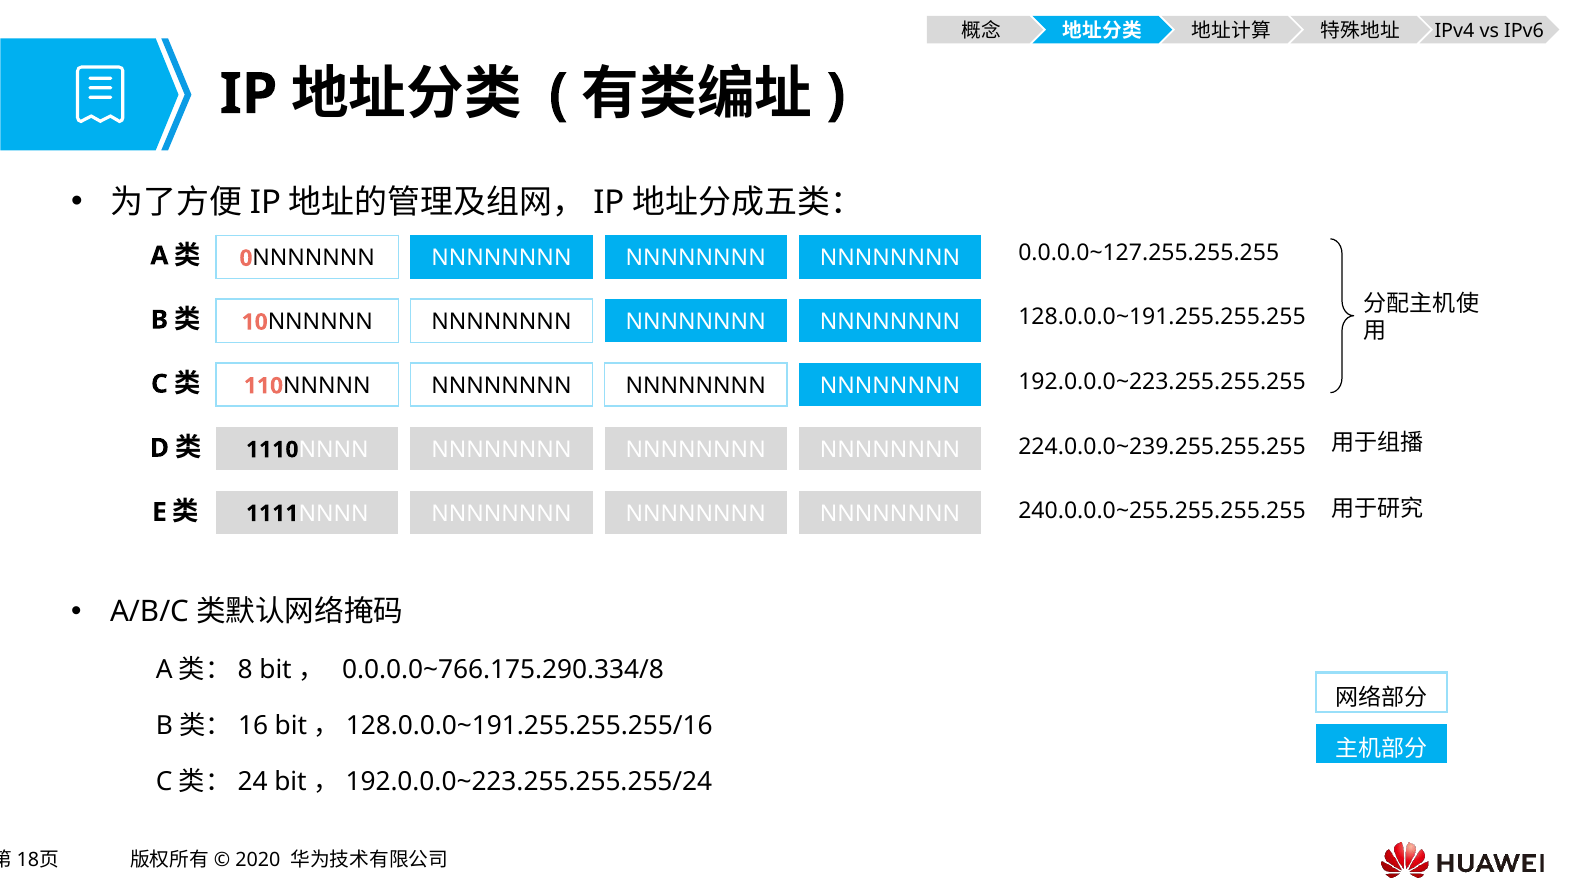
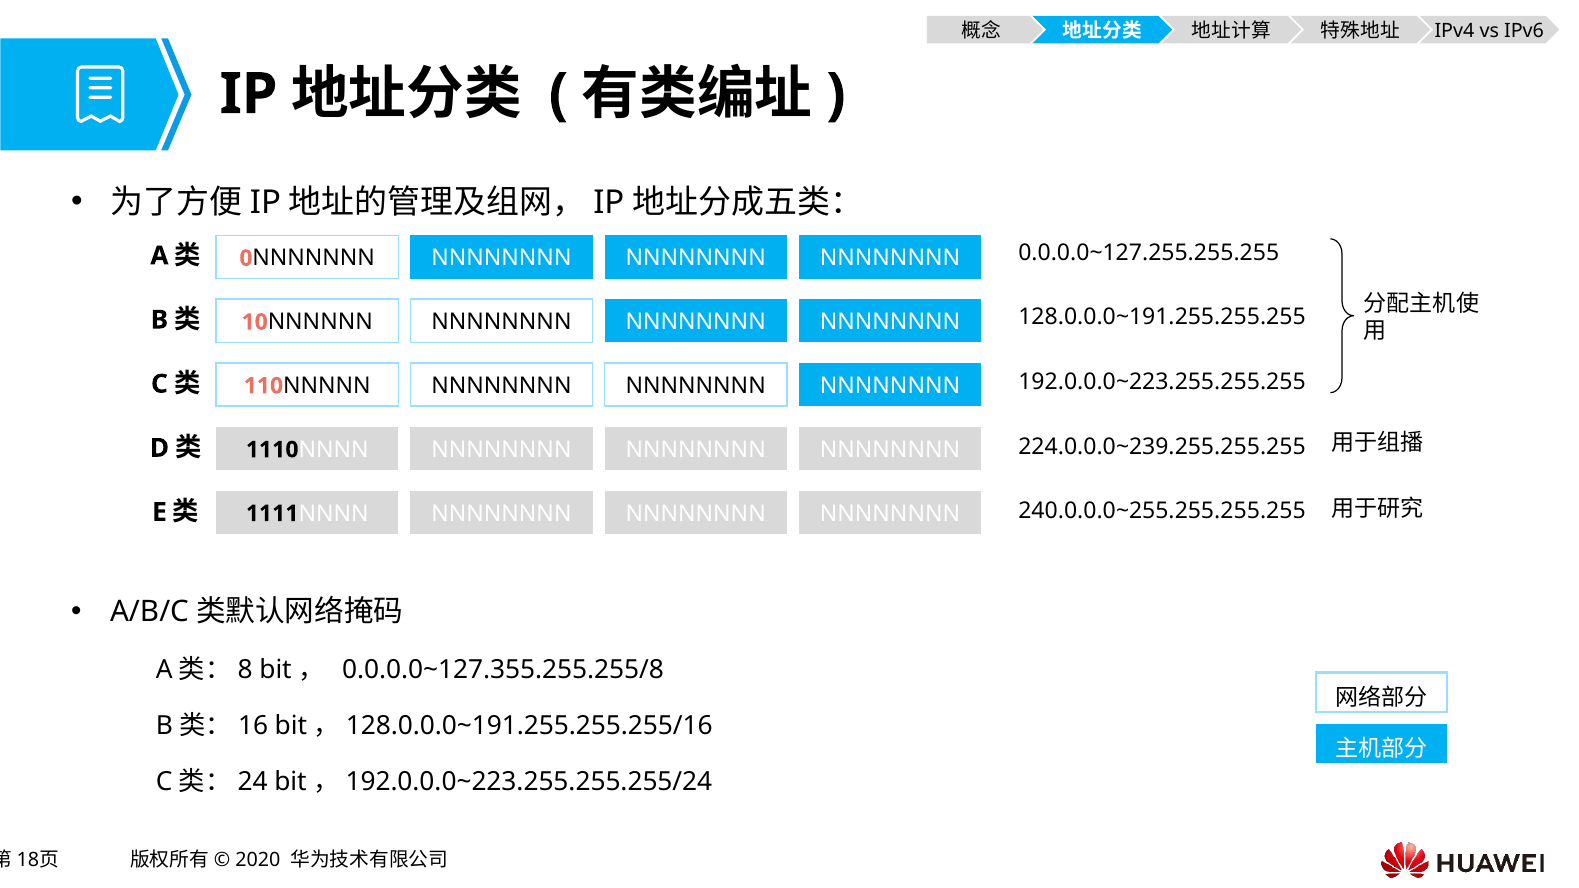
0.0.0.0~766.175.290.334/8: 0.0.0.0~766.175.290.334/8 -> 0.0.0.0~127.355.255.255/8 (503, 670)
